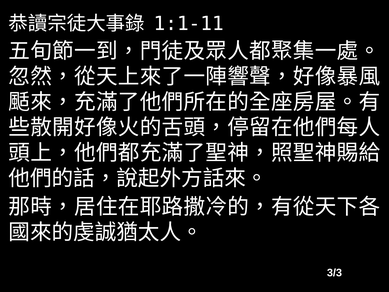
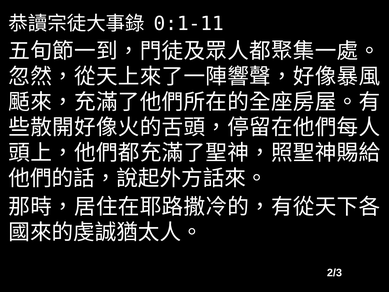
1:1-11: 1:1-11 -> 0:1-11 (189, 24)
3/3: 3/3 -> 2/3 (334, 273)
